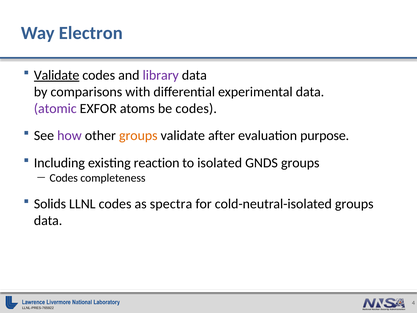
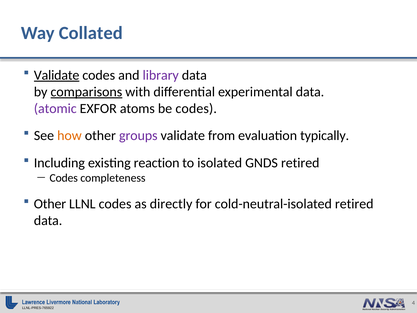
Electron: Electron -> Collated (91, 33)
comparisons underline: none -> present (86, 92)
how colour: purple -> orange (69, 136)
groups colour: orange -> purple (138, 136)
after: after -> from (222, 136)
purpose: purpose -> typically (325, 136)
GNDS groups: groups -> retired (300, 163)
Solids: Solids -> Other (50, 204)
spectra: spectra -> directly (171, 204)
cold-neutral-isolated groups: groups -> retired (354, 204)
